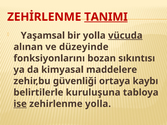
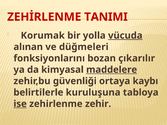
TANIMI underline: present -> none (106, 17)
Yaşamsal: Yaşamsal -> Korumak (43, 36)
düzeyinde: düzeyinde -> düğmeleri (84, 47)
sıkıntısı: sıkıntısı -> çıkarılır (137, 58)
maddelere underline: none -> present (112, 70)
zehirlenme yolla: yolla -> zehir (98, 104)
